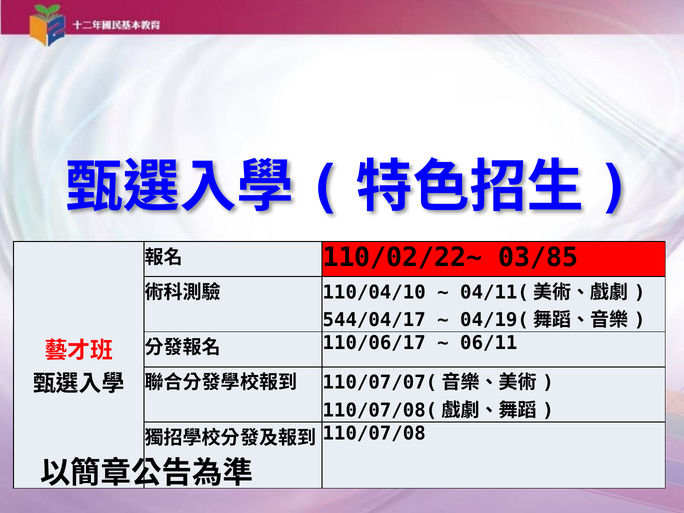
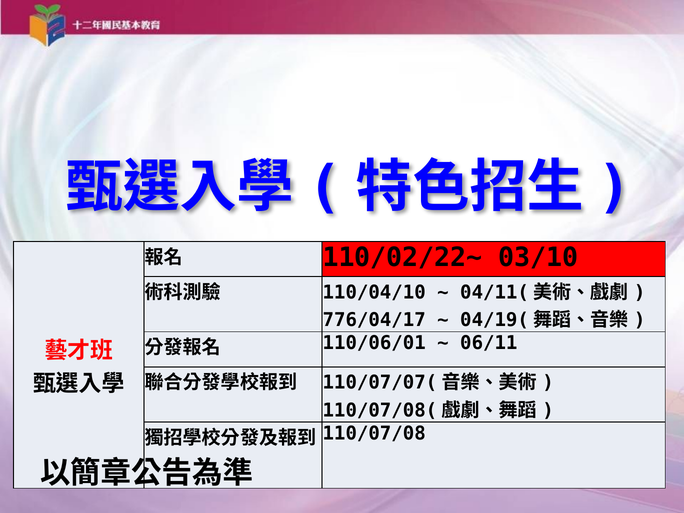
03/85: 03/85 -> 03/10 (538, 257)
544/04/17: 544/04/17 -> 776/04/17 (374, 320)
110/06/17: 110/06/17 -> 110/06/01 (374, 343)
